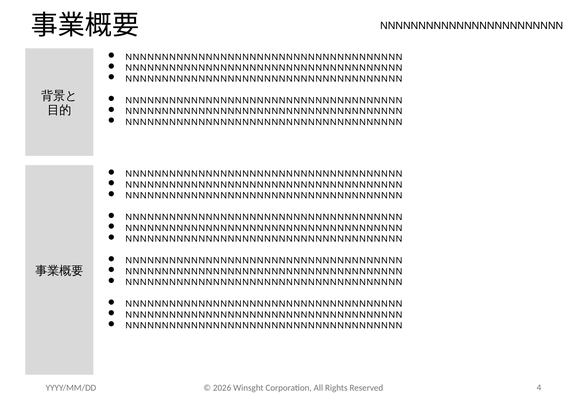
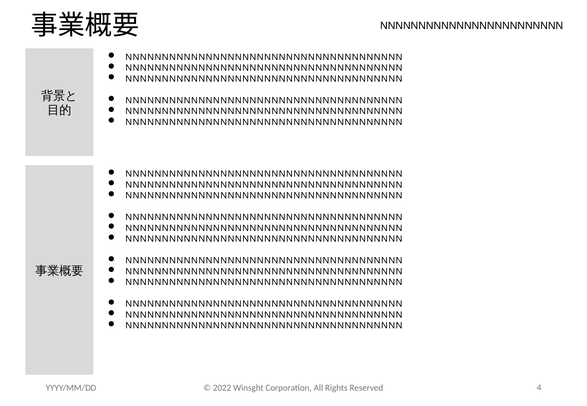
2026: 2026 -> 2022 (222, 388)
